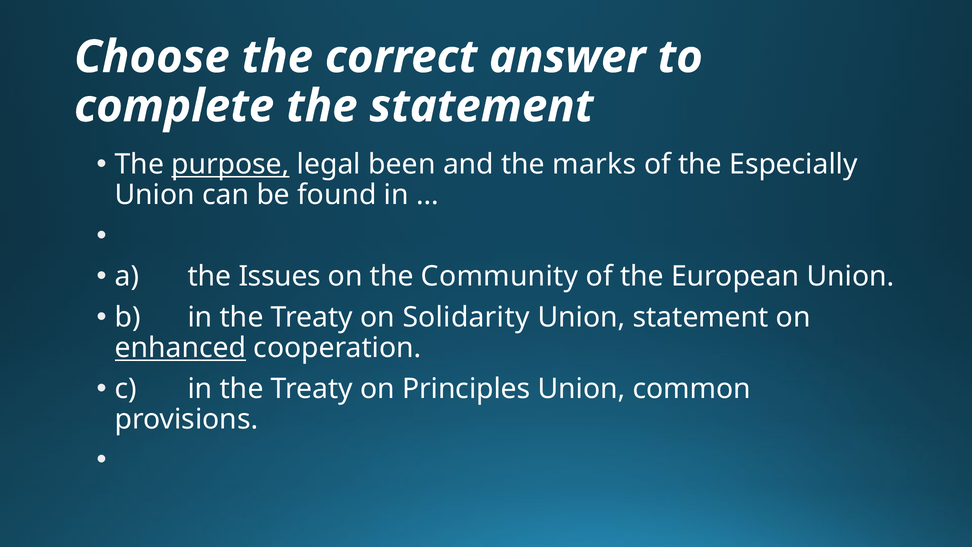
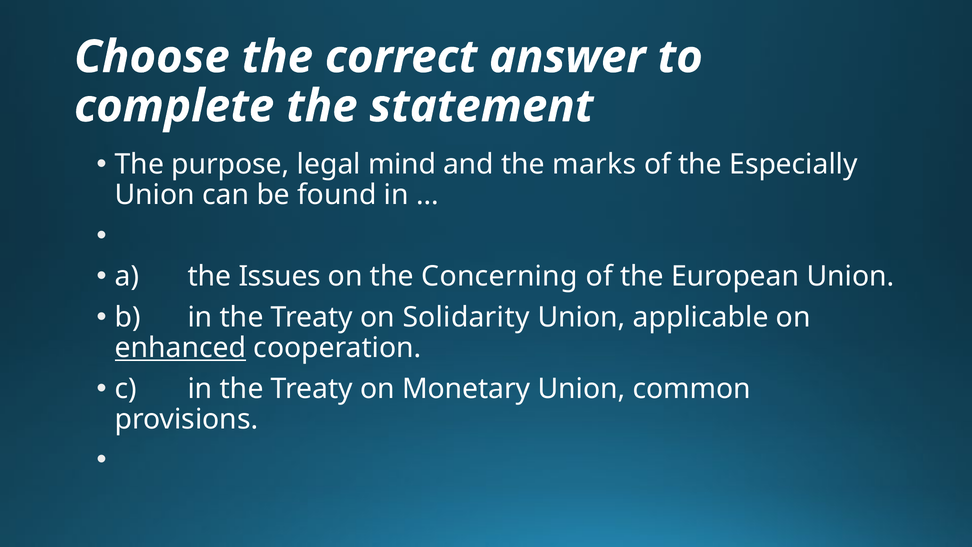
purpose underline: present -> none (230, 164)
been: been -> mind (402, 164)
Community: Community -> Concerning (500, 276)
Union statement: statement -> applicable (701, 317)
Principles: Principles -> Monetary (466, 389)
